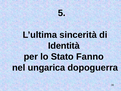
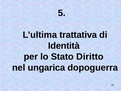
sincerità: sincerità -> trattativa (78, 35)
Fanno: Fanno -> Diritto (90, 57)
